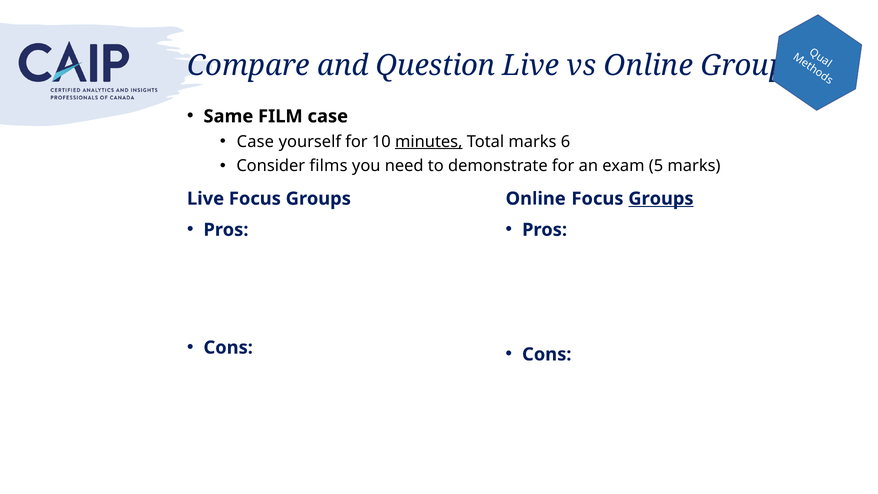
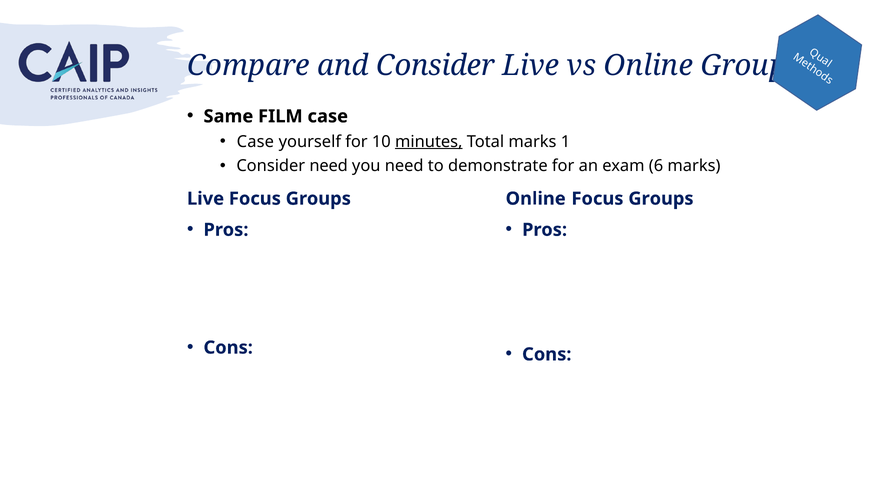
and Question: Question -> Consider (436, 66)
6: 6 -> 1 (565, 142)
Consider films: films -> need (329, 166)
5: 5 -> 6 (656, 166)
Groups underline: present -> none (661, 199)
